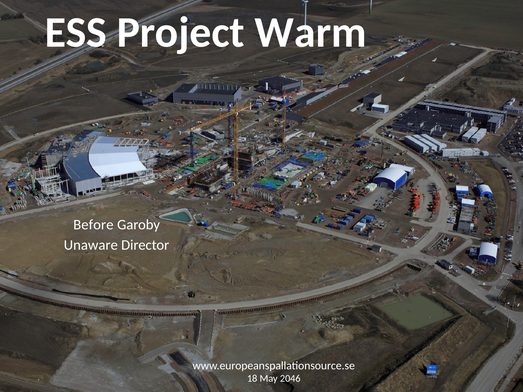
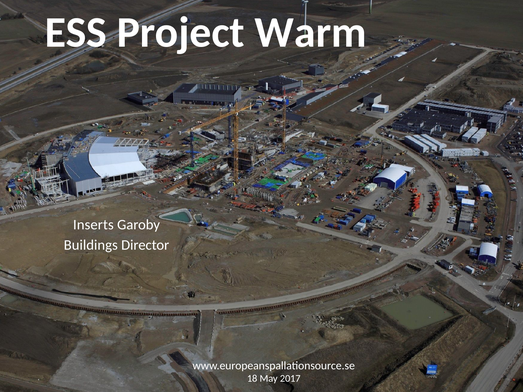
Before: Before -> Inserts (93, 225)
Unaware: Unaware -> Buildings (91, 245)
2046: 2046 -> 2017 (290, 379)
